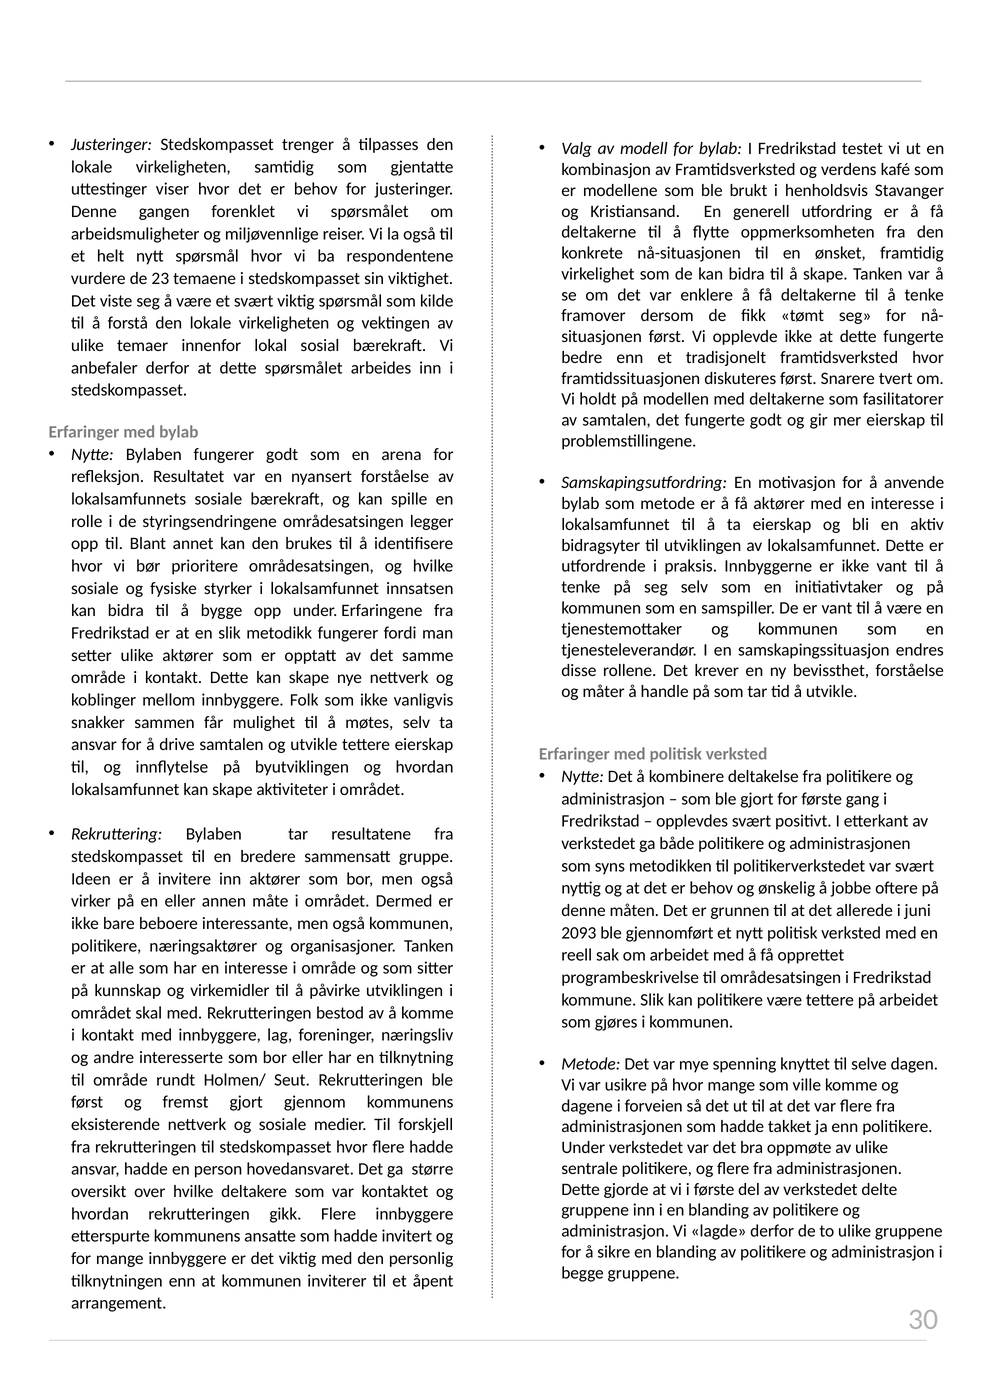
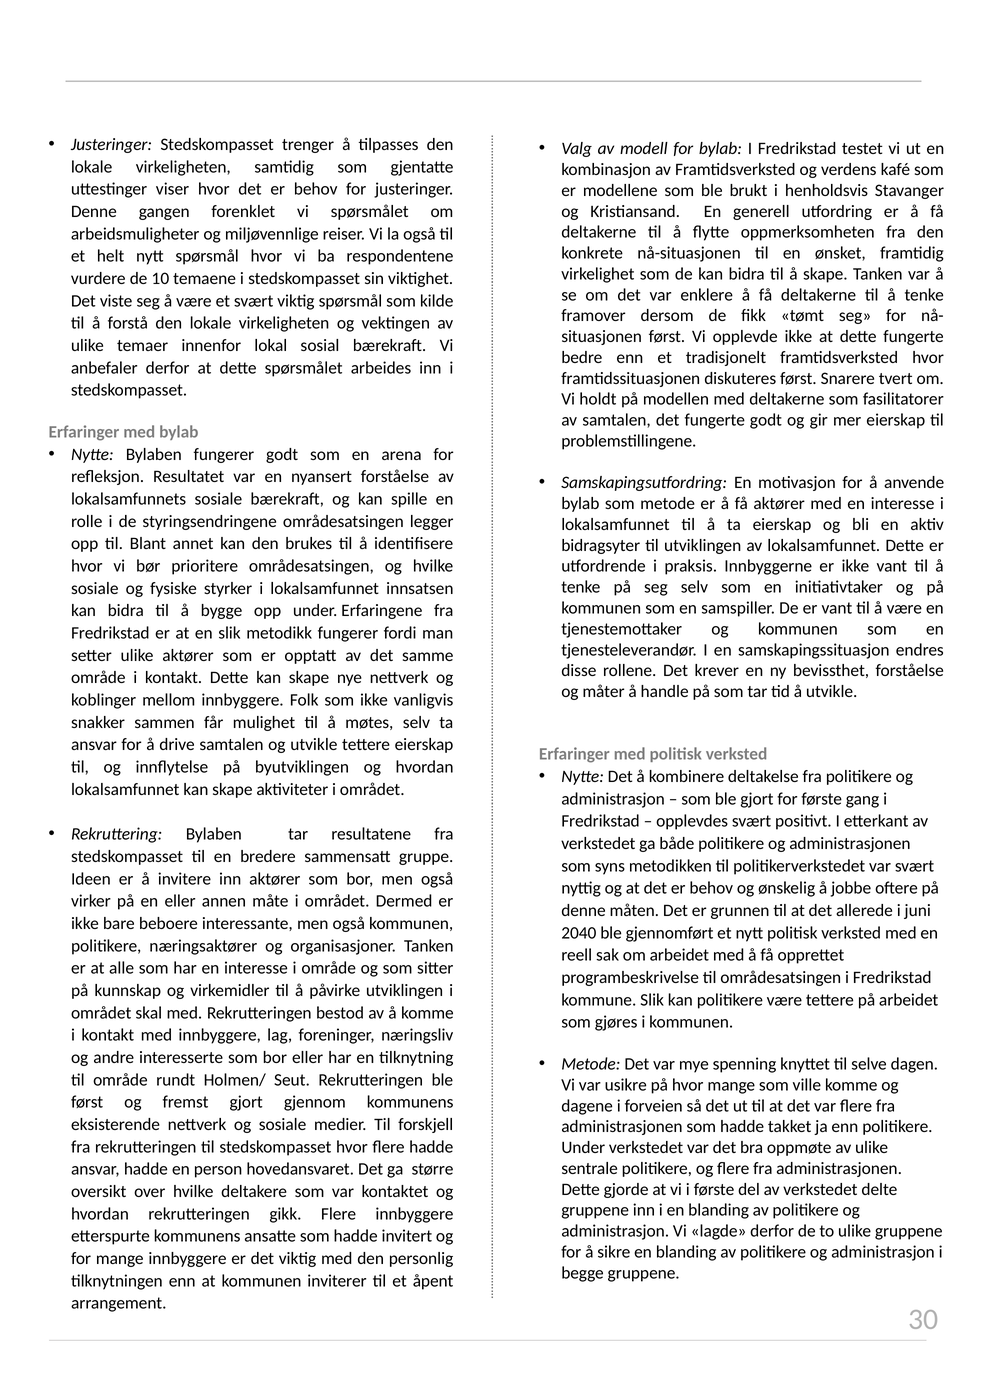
23: 23 -> 10 (160, 278)
2093: 2093 -> 2040 (579, 933)
